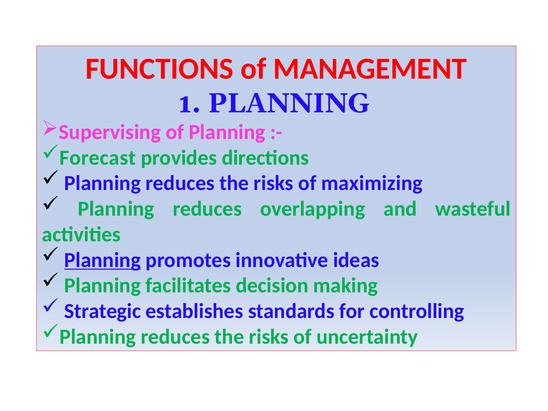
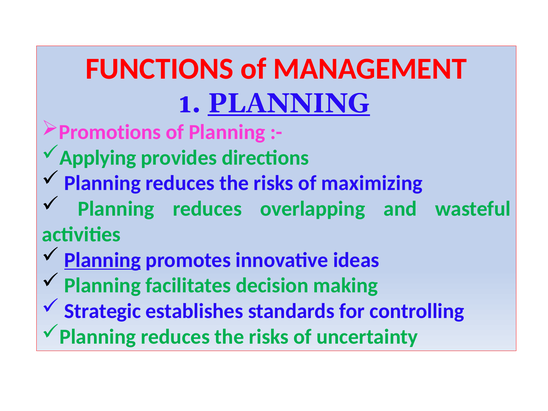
PLANNING underline: none -> present (289, 103)
Supervising: Supervising -> Promotions (110, 132)
Forecast: Forecast -> Applying (98, 158)
